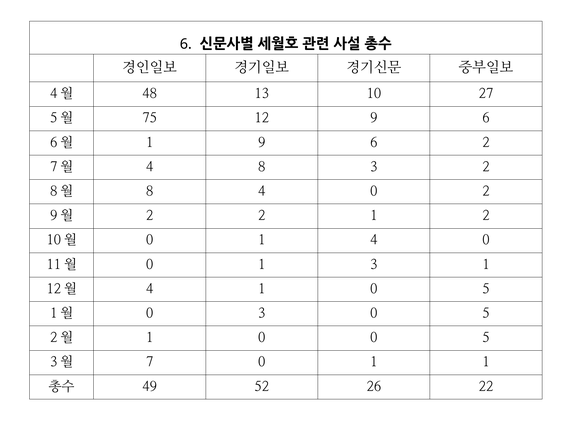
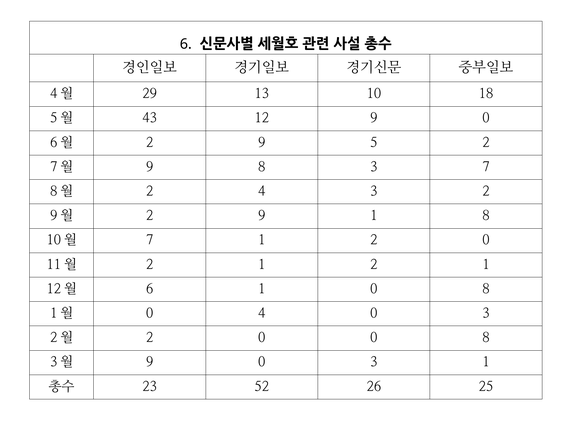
48: 48 -> 29 (150, 94)
27: 27 -> 18 (486, 94)
75: 75 -> 43 (150, 118)
12 9 6: 6 -> 0 (486, 118)
1: 1 -> 2 (150, 143)
6: 6 -> 5 (374, 143)
4: 4 -> 9 (150, 167)
3 2: 2 -> 7 (486, 167)
8: 8 -> 2 (150, 191)
0: 0 -> 3 (374, 191)
2: 2 -> 9 (262, 216)
1 2: 2 -> 8 (486, 216)
0: 0 -> 7 (150, 240)
4: 4 -> 2 (374, 240)
0: 0 -> 2 (150, 265)
3: 3 -> 2 (374, 265)
4: 4 -> 6 (150, 289)
1 0 5: 5 -> 8 (486, 289)
0 3: 3 -> 4 (262, 313)
5: 5 -> 3 (486, 313)
1: 1 -> 2 (150, 338)
0 0 5: 5 -> 8 (486, 338)
7: 7 -> 9 (150, 362)
1: 1 -> 3 (374, 362)
49: 49 -> 23 (150, 387)
22: 22 -> 25 (486, 387)
